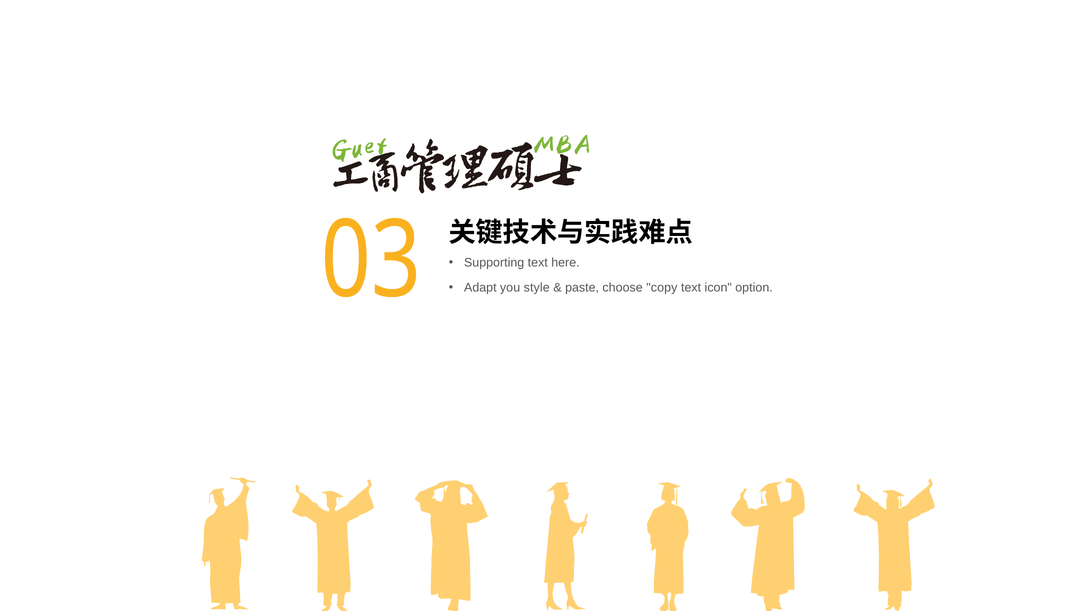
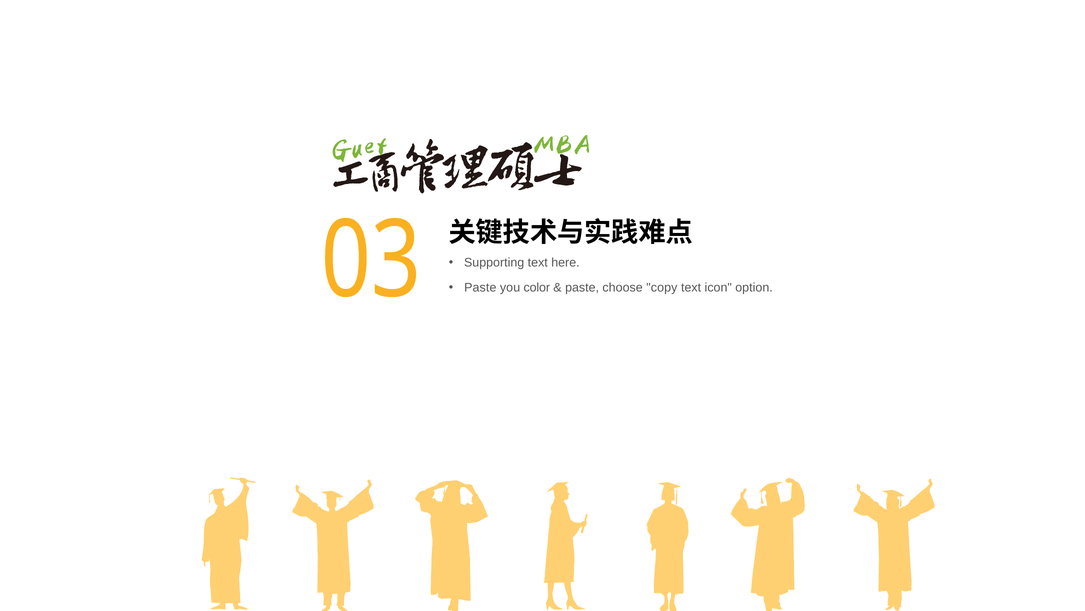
Adapt: Adapt -> Paste (480, 287)
style: style -> color (537, 287)
